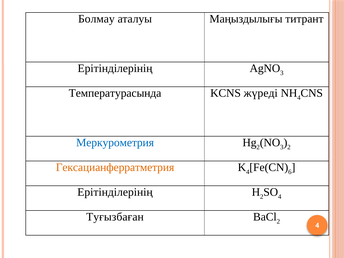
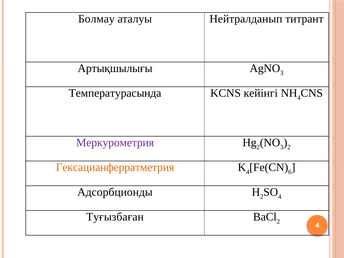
Маңыздылығы: Маңыздылығы -> Нейтралданып (246, 19)
Ерітінділерінің: Ерітінділерінің -> Артықшылығы (115, 68)
жүреді: жүреді -> кейінгі (261, 93)
Меркурометрия colour: blue -> purple (115, 143)
Ерітінділерінің: Ерітінділерінің -> Адсорбционды (115, 192)
